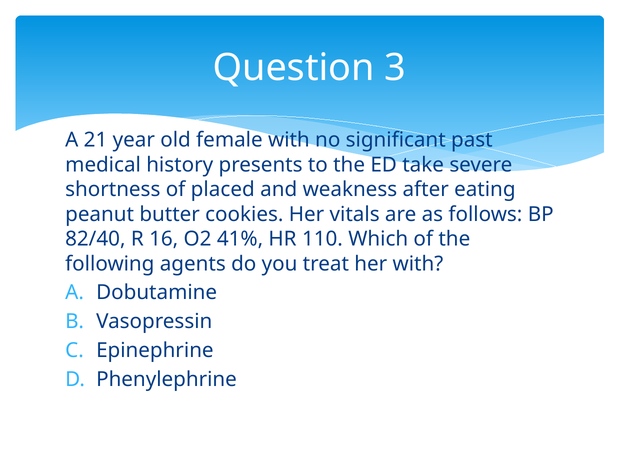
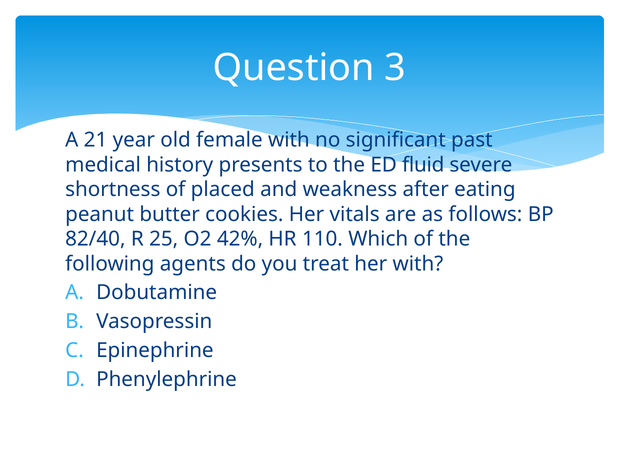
take: take -> fluid (423, 165)
16: 16 -> 25 (164, 239)
41%: 41% -> 42% (240, 239)
